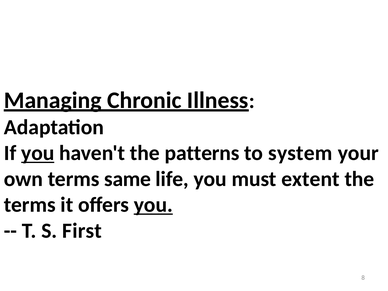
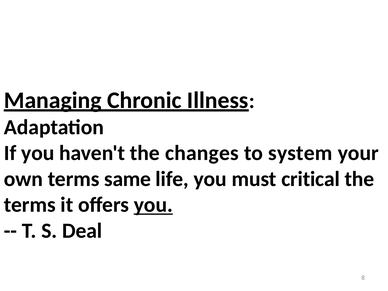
you underline: present -> none (38, 153)
patterns: patterns -> changes (202, 153)
extent: extent -> critical (311, 179)
First: First -> Deal (82, 231)
